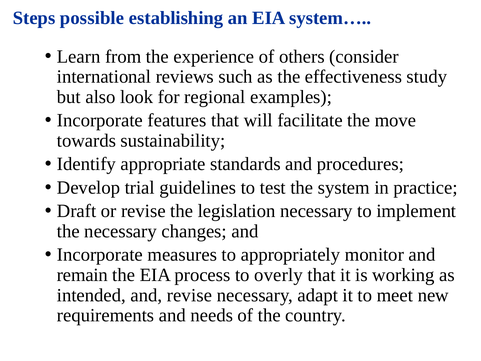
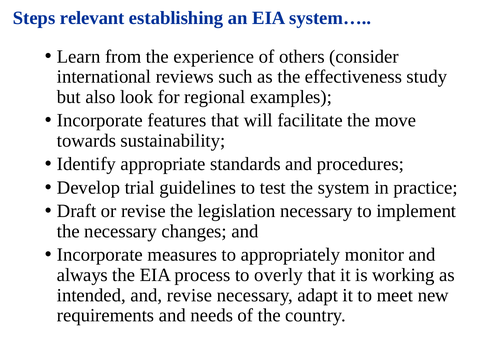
possible: possible -> relevant (92, 18)
remain: remain -> always (82, 275)
